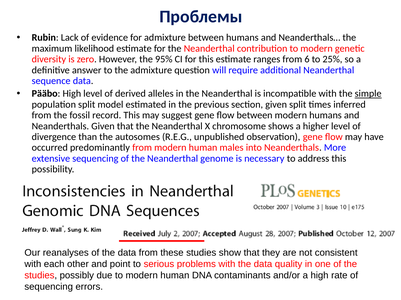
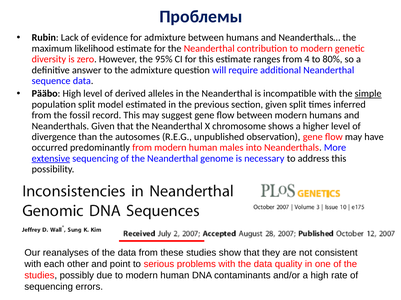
6: 6 -> 4 (307, 59)
25%: 25% -> 80% (332, 59)
extensive underline: none -> present (51, 159)
